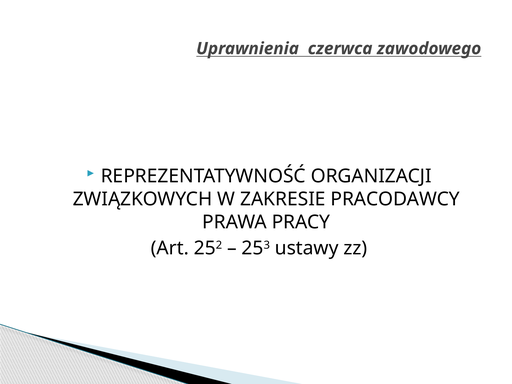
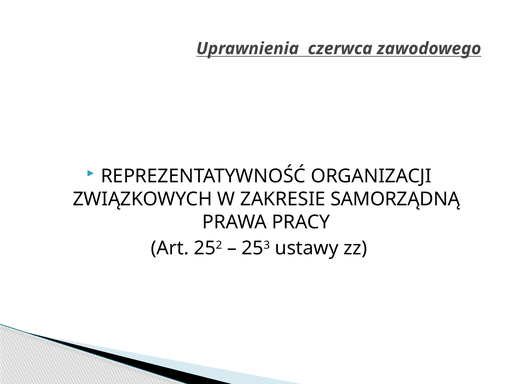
PRACODAWCY: PRACODAWCY -> SAMORZĄDNĄ (395, 199)
